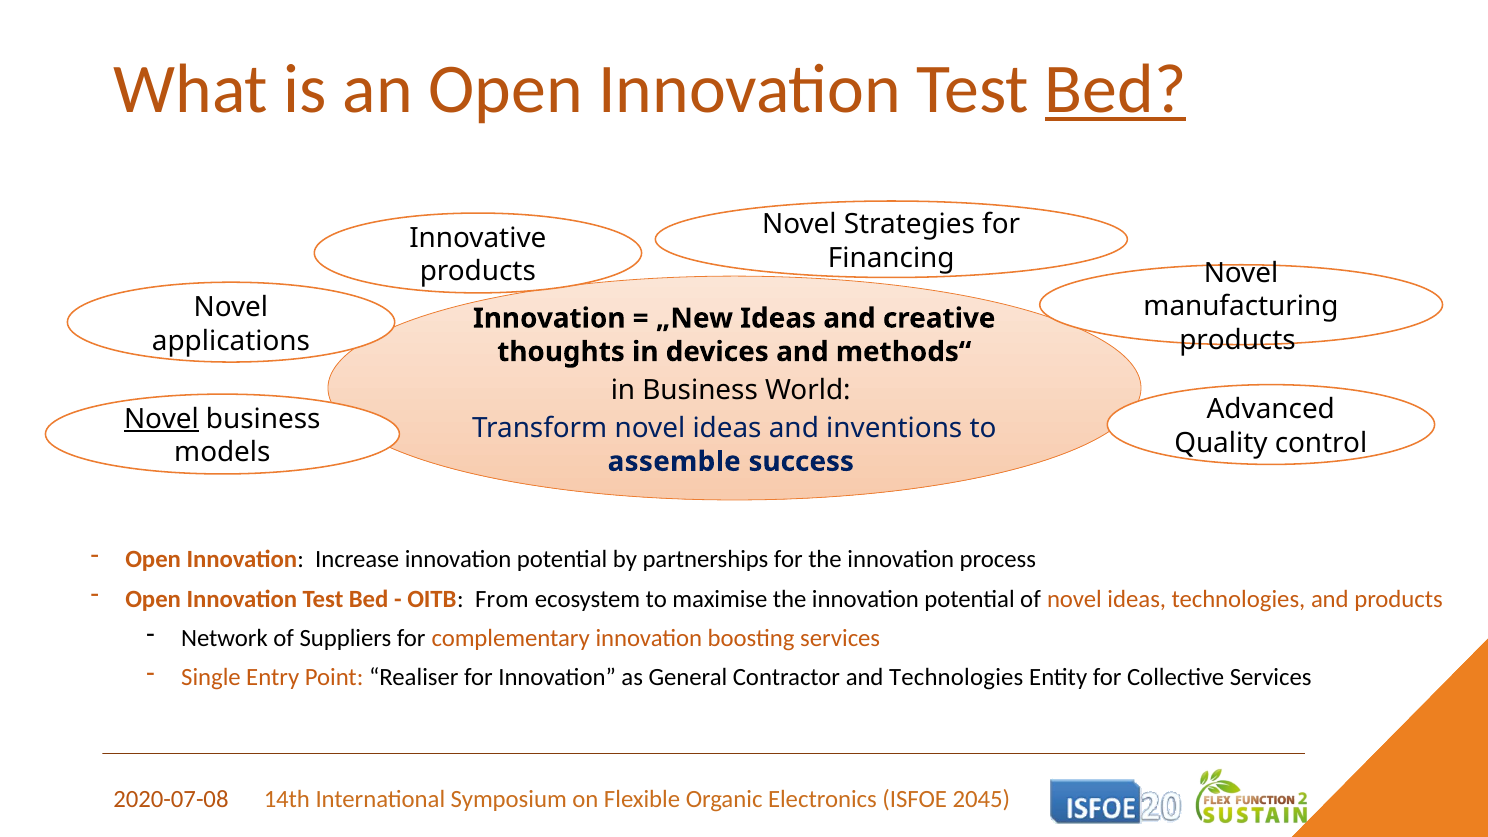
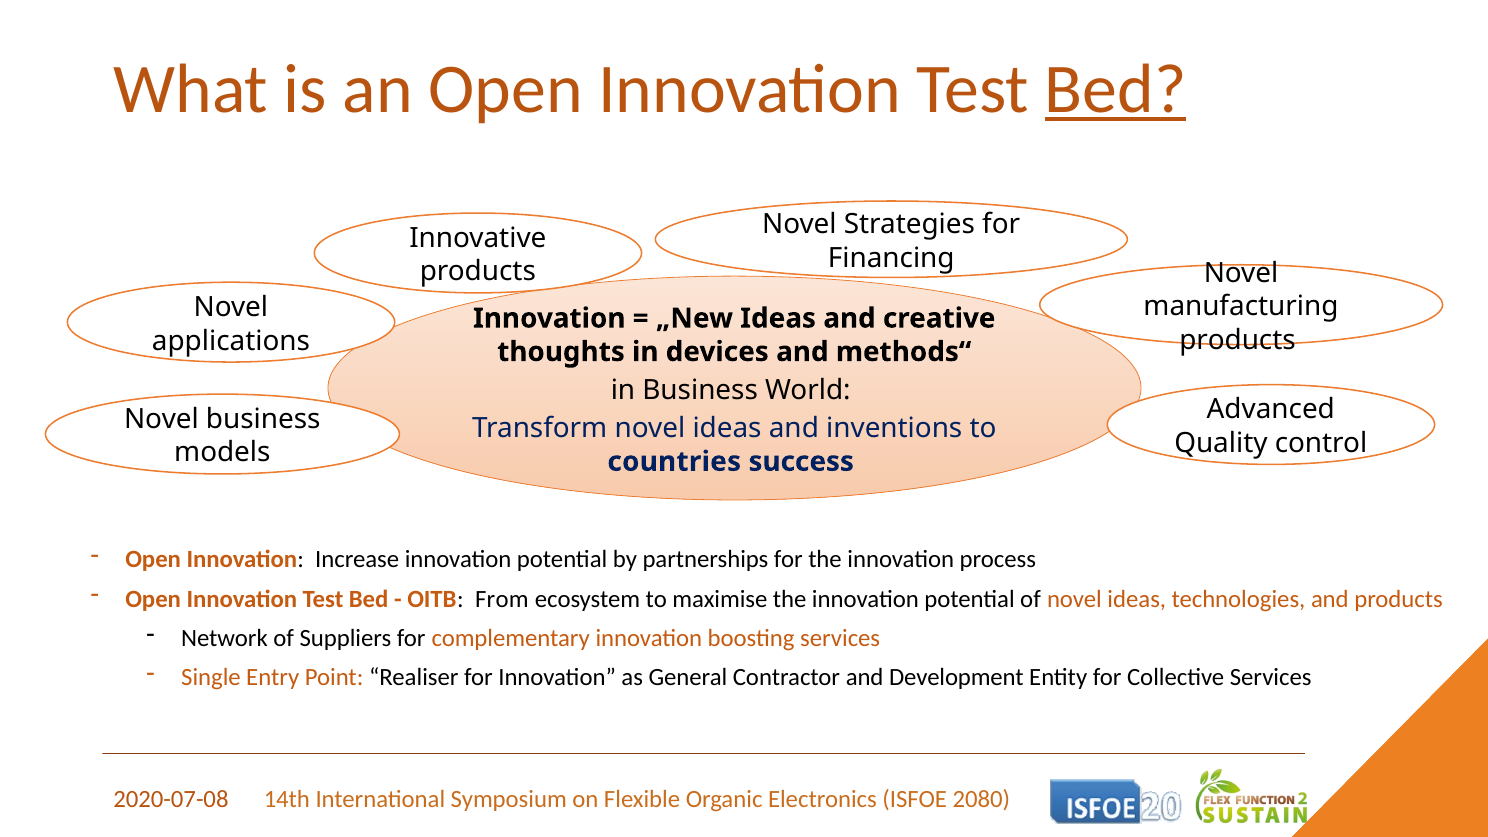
Novel underline: present -> none (161, 419)
assemble: assemble -> countries (674, 462)
and Technologies: Technologies -> Development (956, 677)
2045: 2045 -> 2080 (981, 799)
